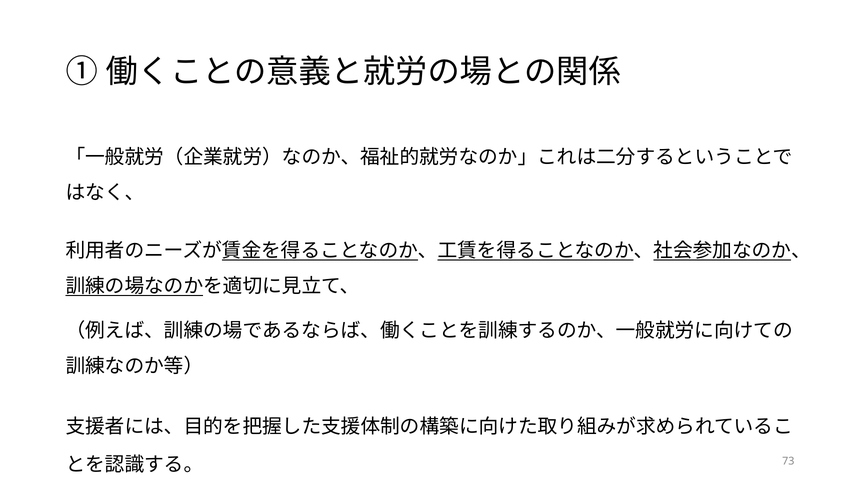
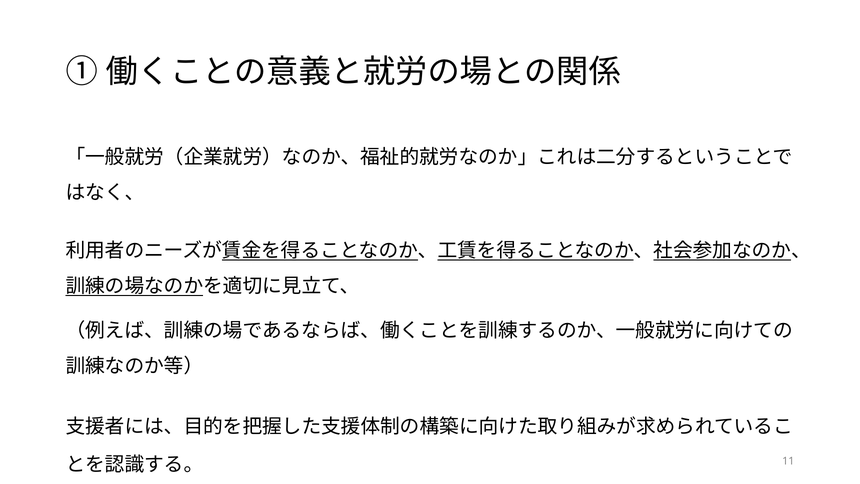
73: 73 -> 11 (788, 461)
